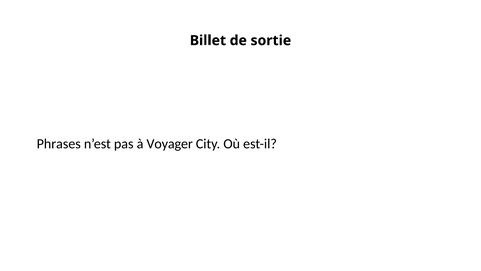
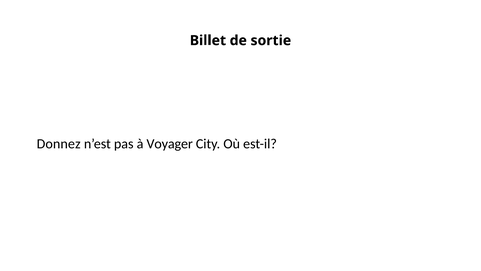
Phrases: Phrases -> Donnez (59, 144)
